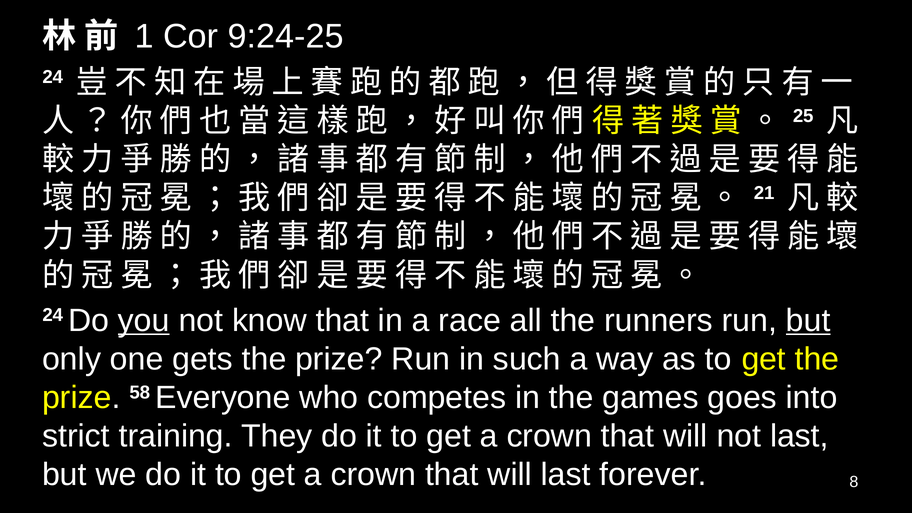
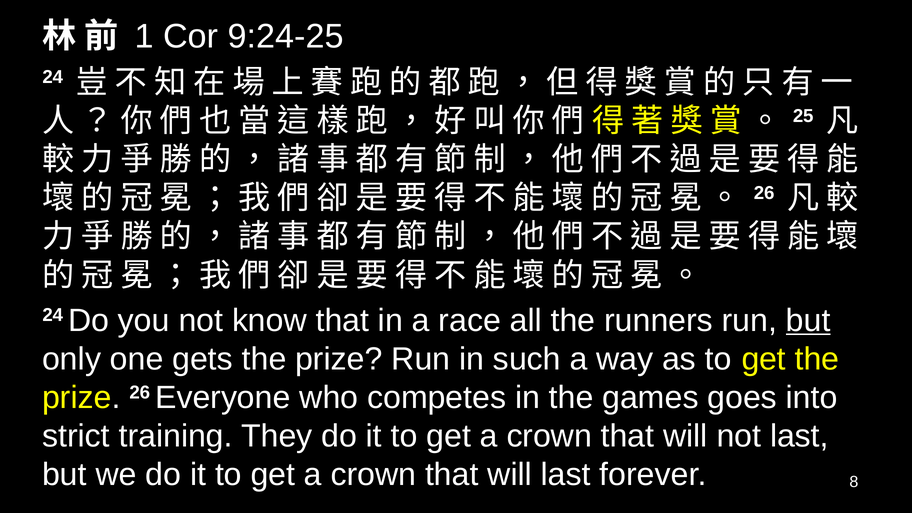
21: 21 -> 26 (764, 193)
you underline: present -> none (144, 320)
prize 58: 58 -> 26 (140, 392)
